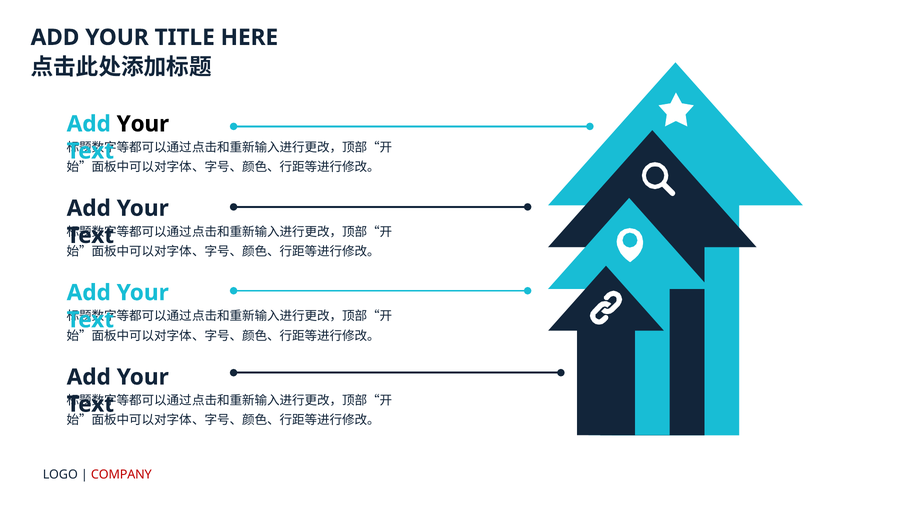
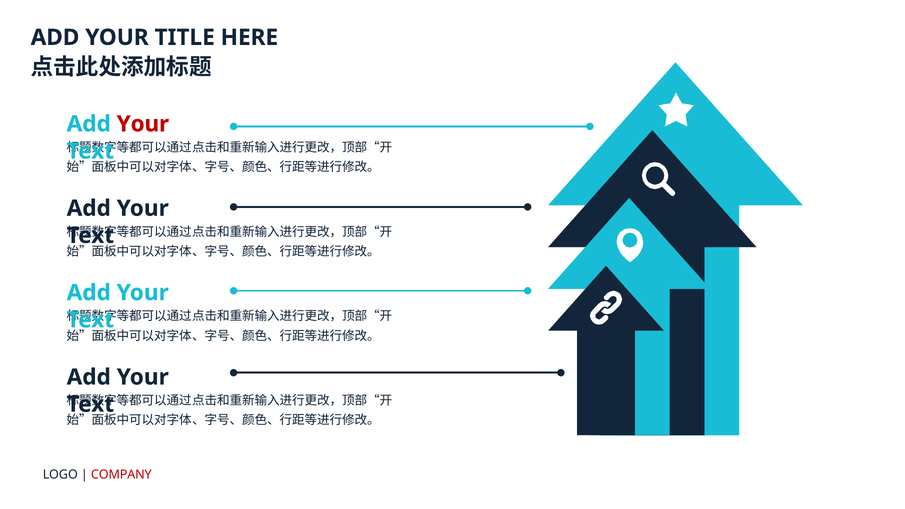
Your colour: black -> red (143, 124)
